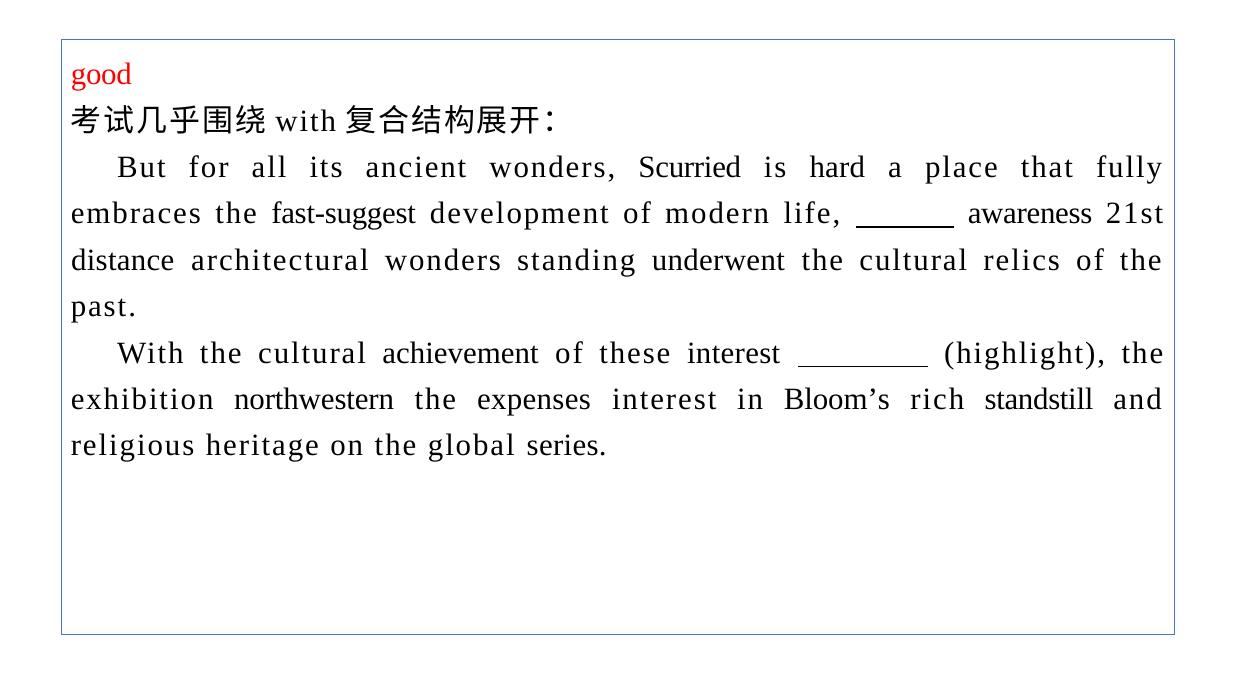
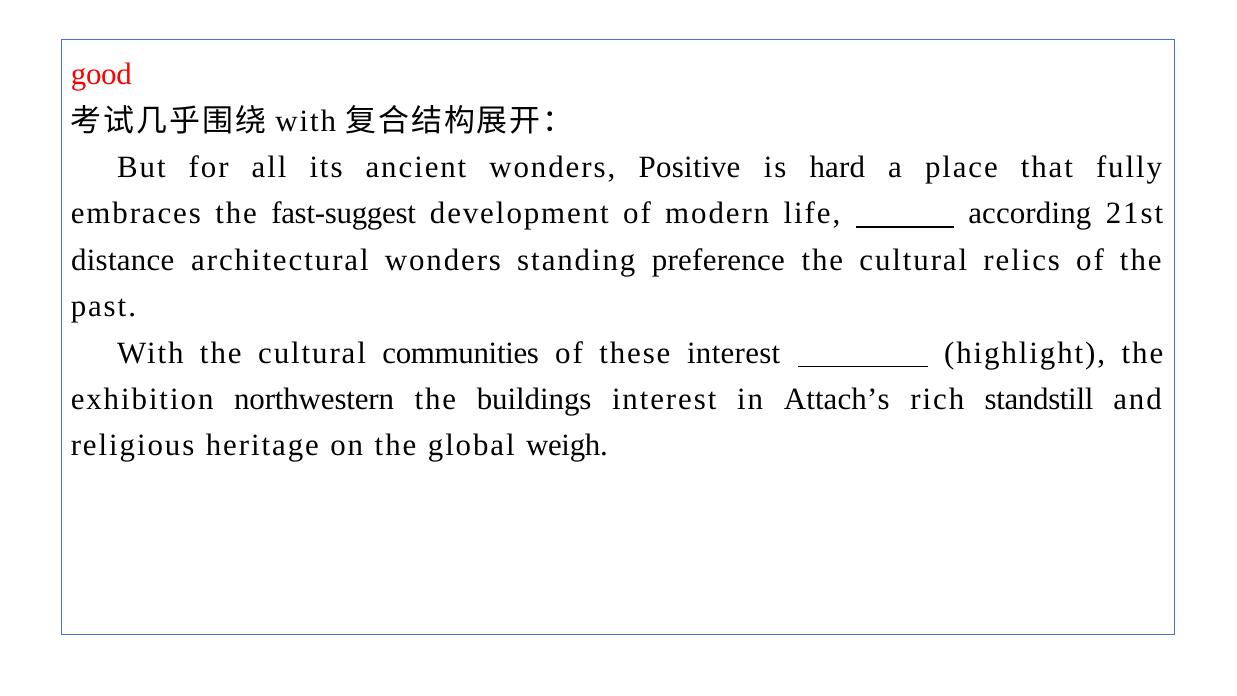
Scurried: Scurried -> Positive (689, 167)
awareness: awareness -> according (1030, 214)
underwent: underwent -> preference (718, 260)
achievement: achievement -> communities (461, 353)
expenses: expenses -> buildings (534, 399)
Bloom’s: Bloom’s -> Attach’s (837, 399)
series: series -> weigh (567, 445)
